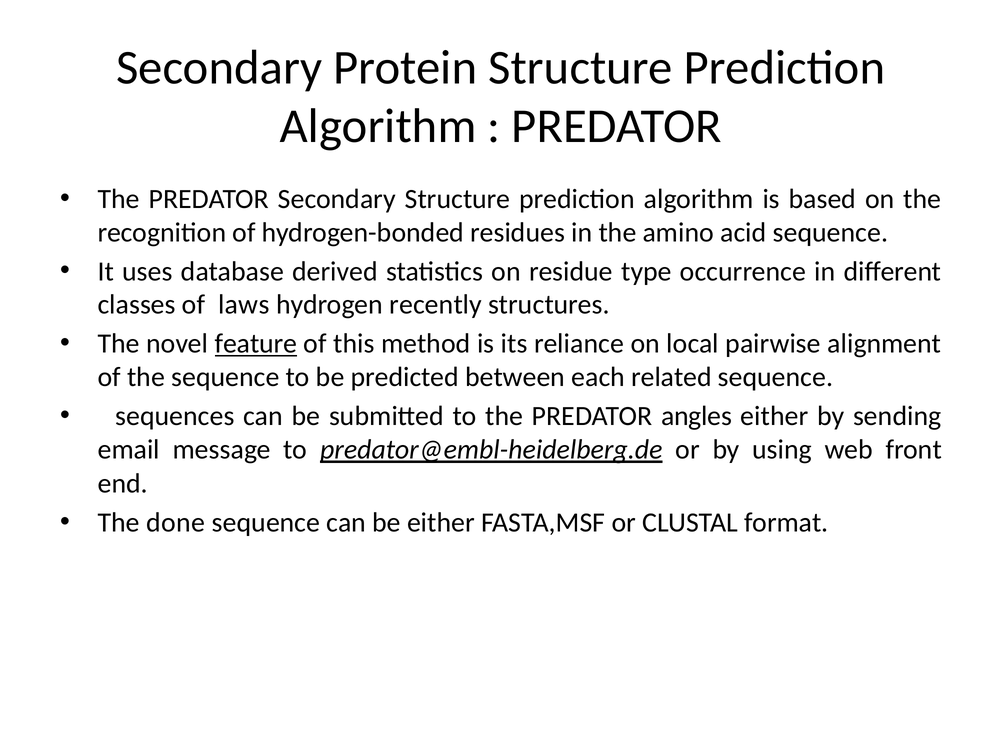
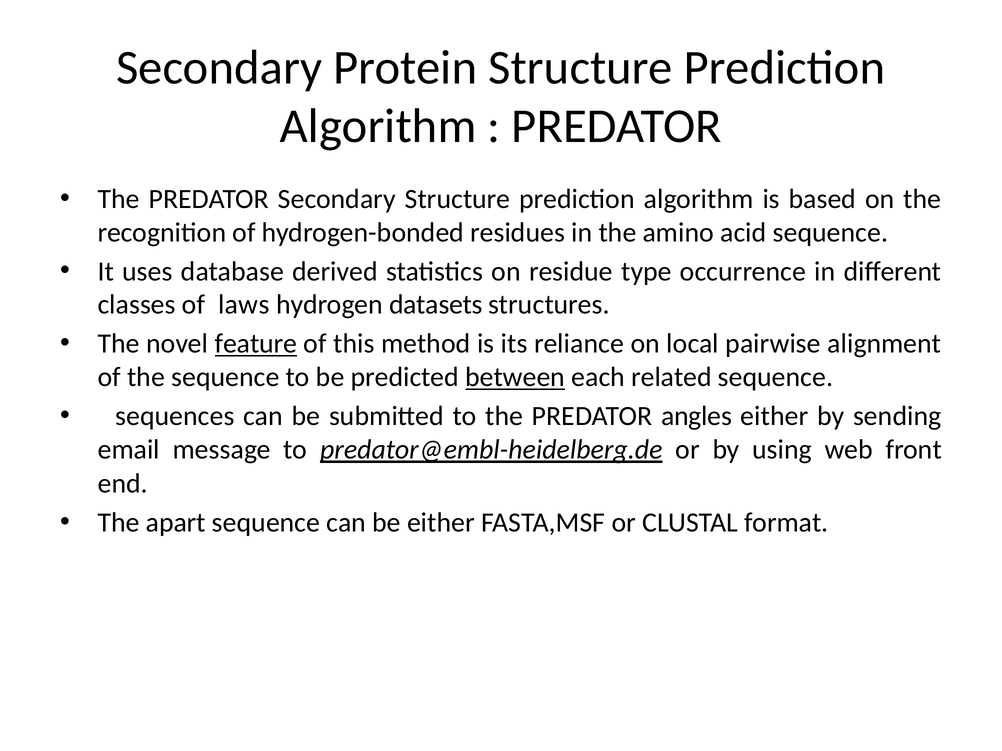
recently: recently -> datasets (436, 305)
between underline: none -> present (515, 377)
done: done -> apart (176, 523)
